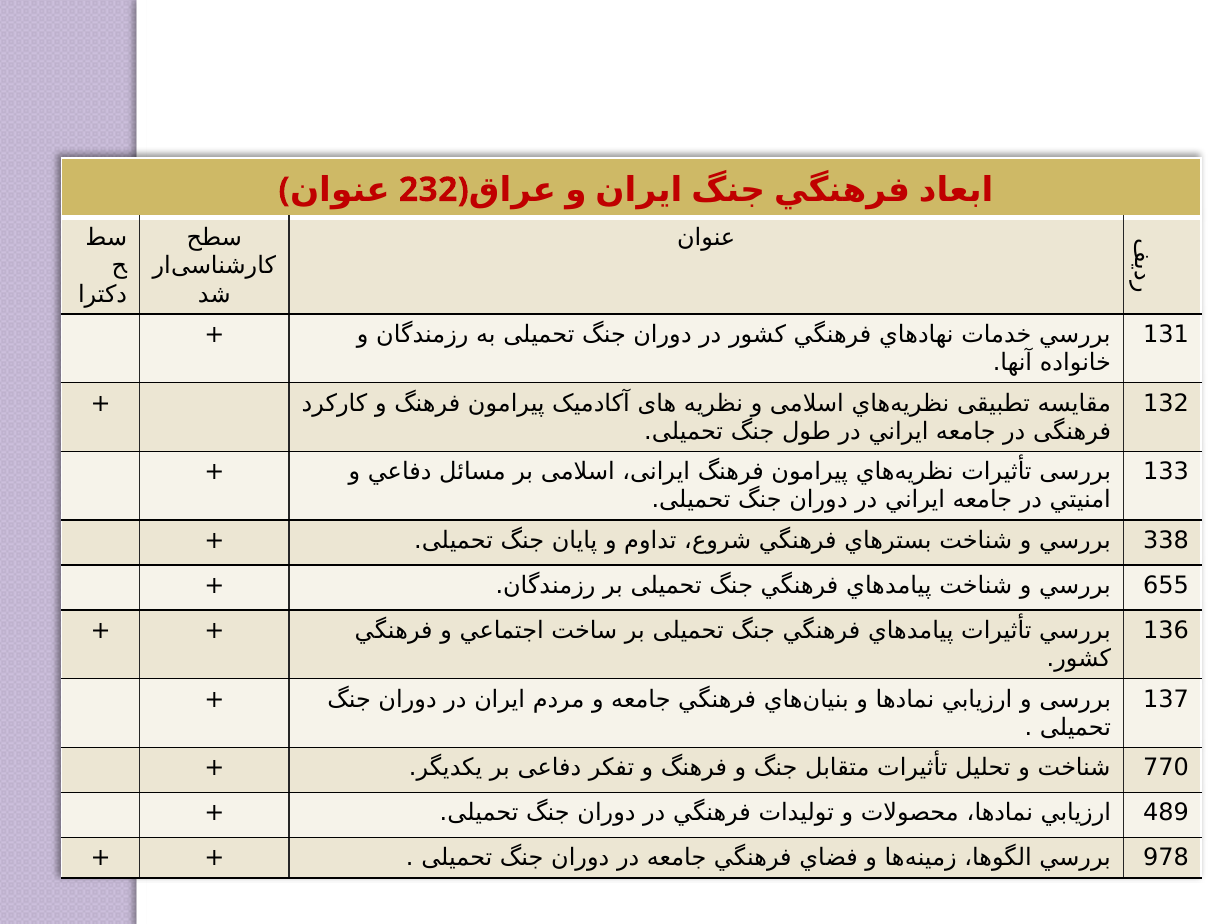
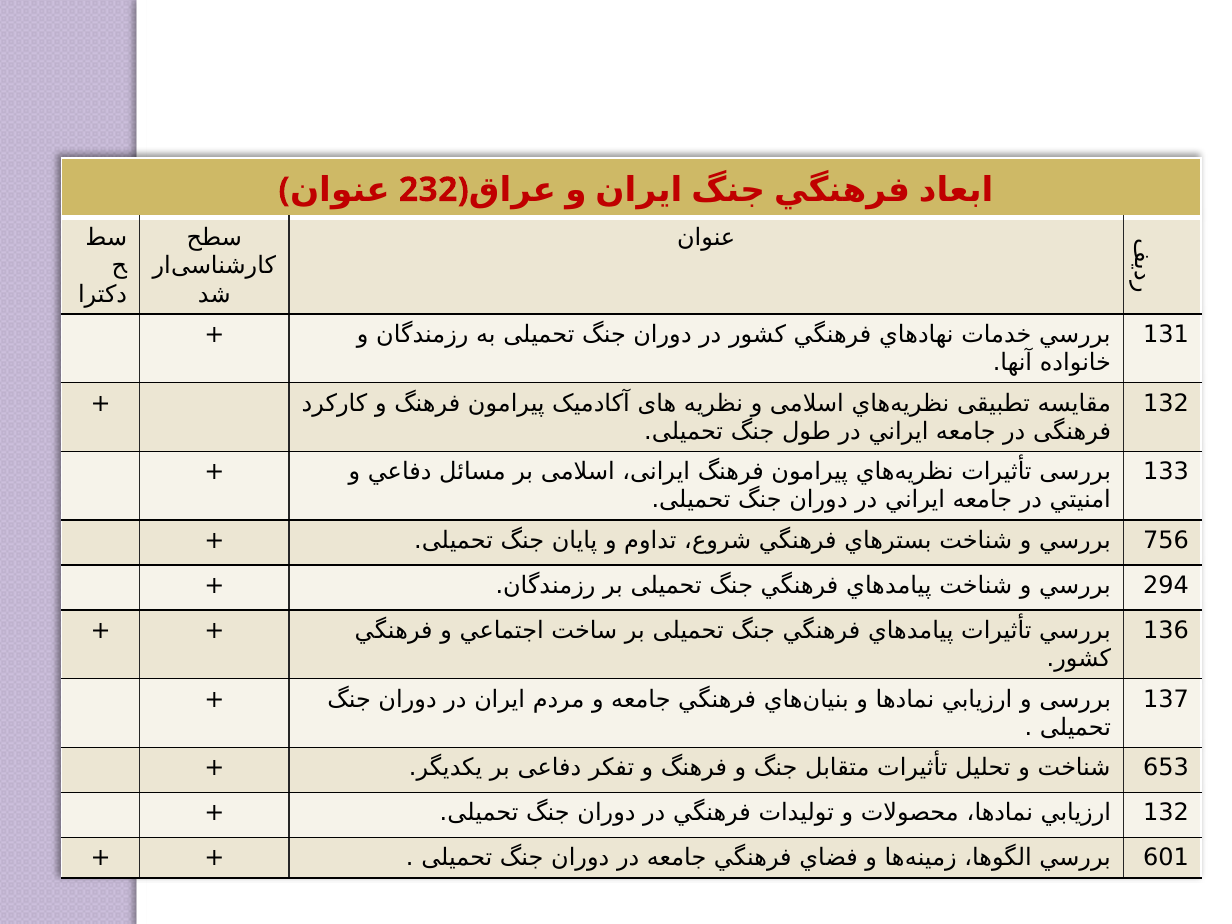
338: 338 -> 756 (1166, 541)
655: 655 -> 294 (1166, 586)
770: 770 -> 653 (1166, 768)
489: 489 -> 132 (1166, 813)
978: 978 -> 601 (1166, 858)
